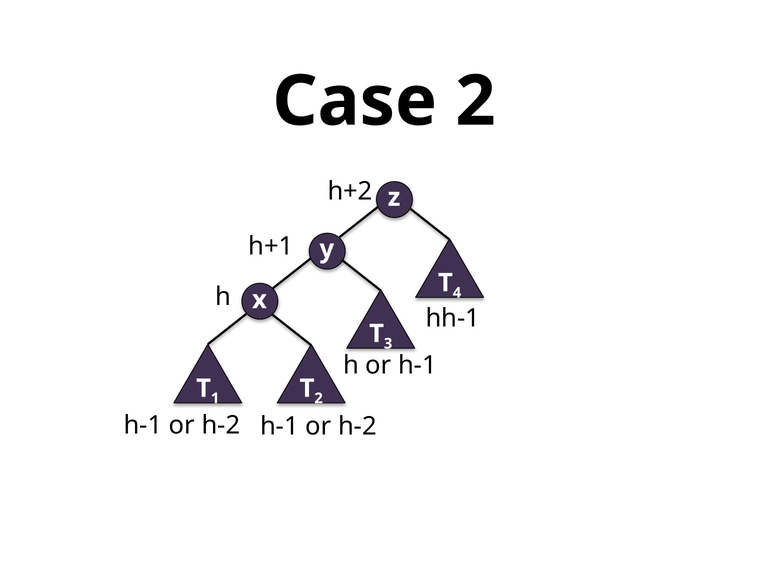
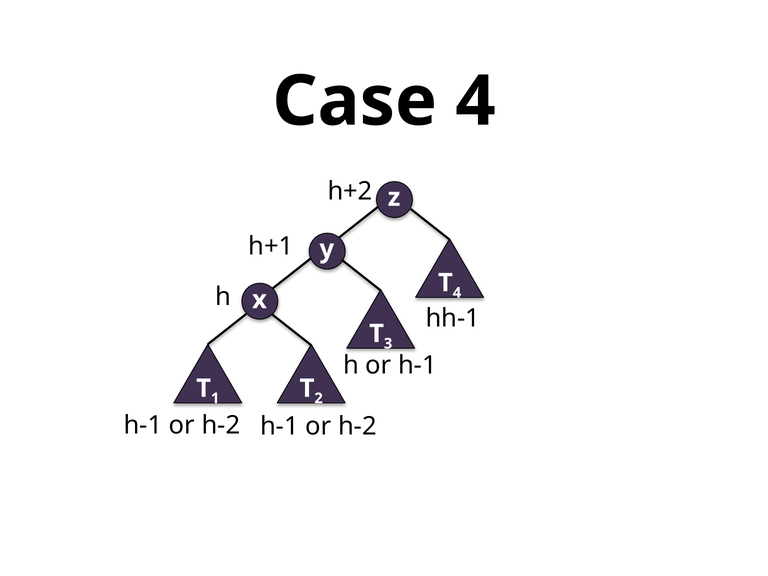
Case 2: 2 -> 4 (475, 101)
